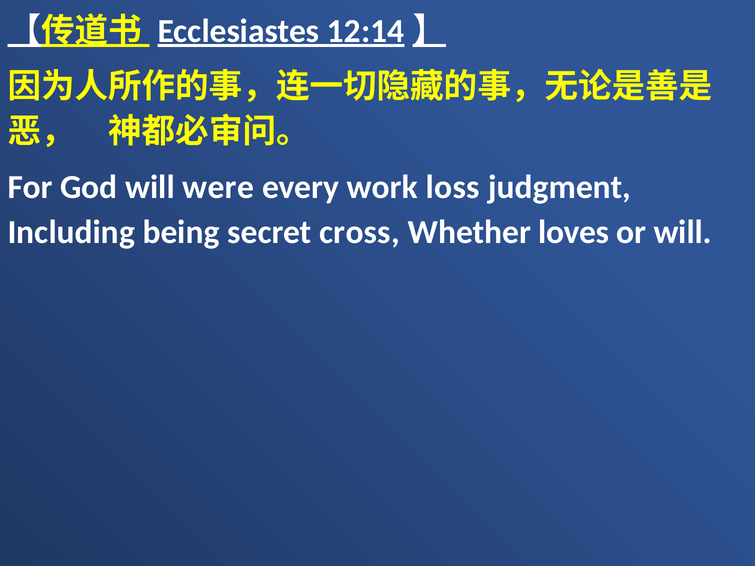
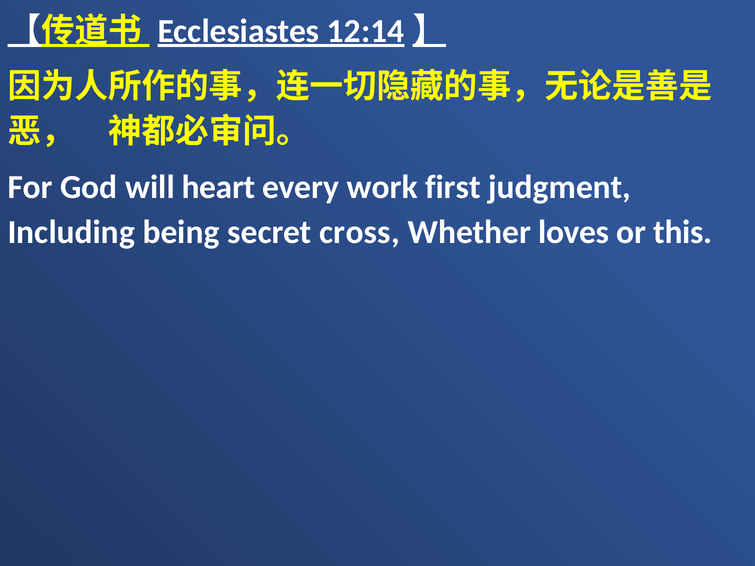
were: were -> heart (219, 187)
loss: loss -> first (453, 187)
or will: will -> this (683, 232)
